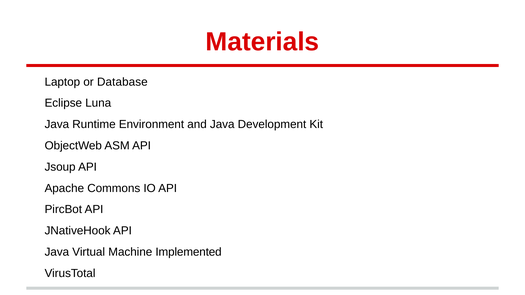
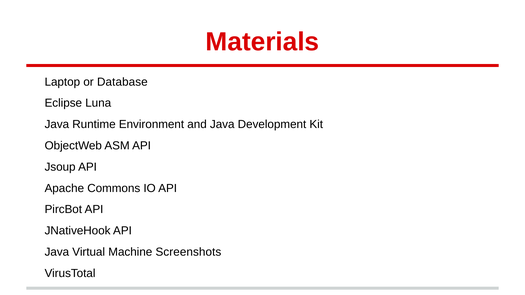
Implemented: Implemented -> Screenshots (188, 252)
